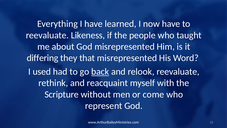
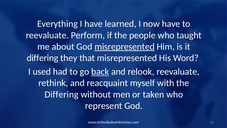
Likeness: Likeness -> Perform (88, 35)
misrepresented underline: none -> present (125, 46)
Scripture: Scripture -> Differing (62, 94)
come: come -> taken (154, 94)
